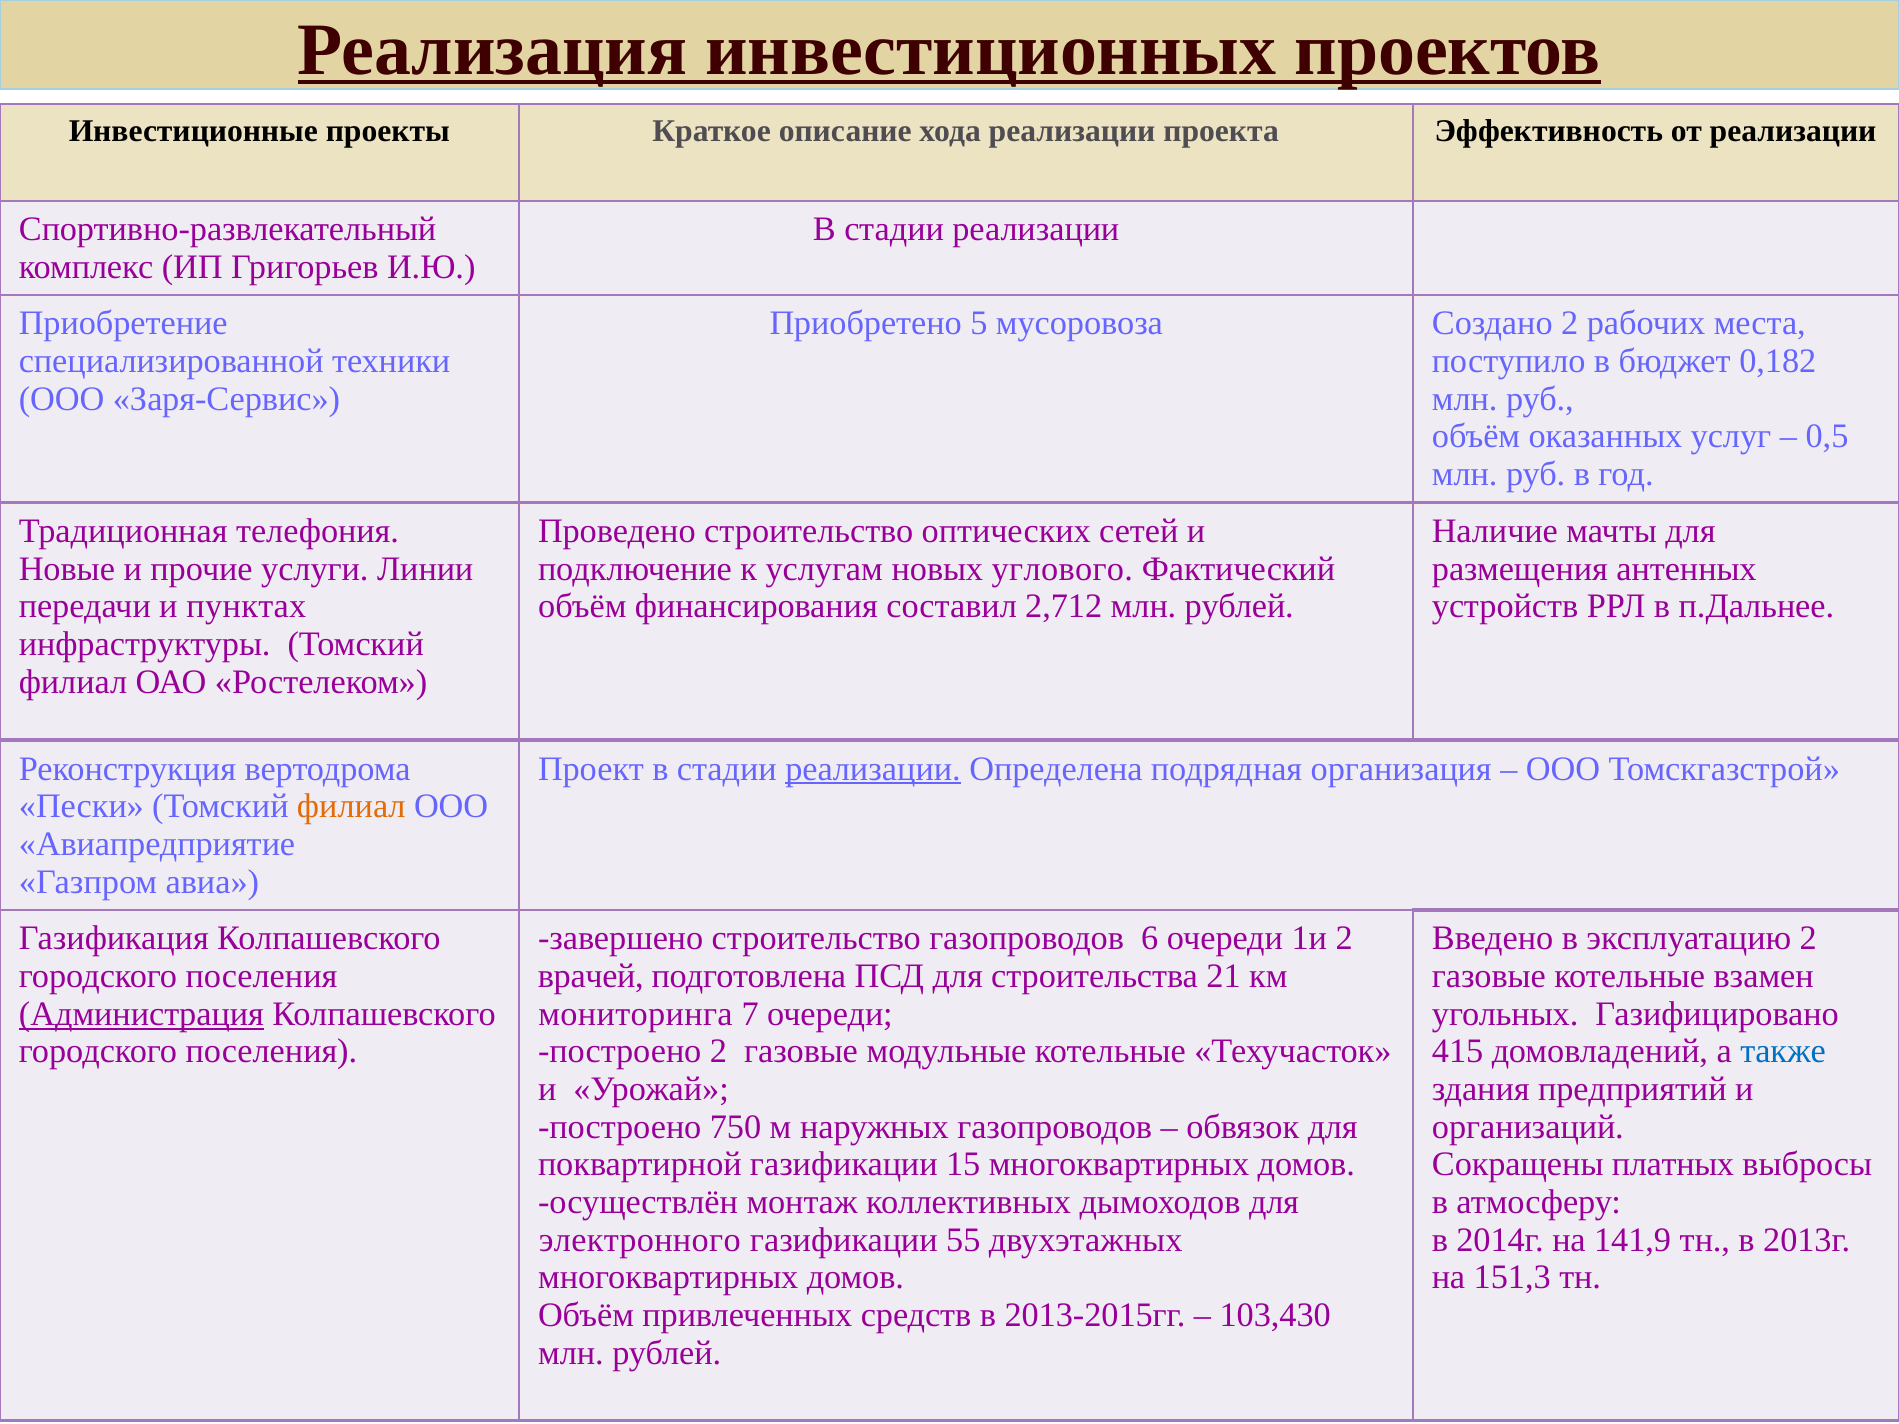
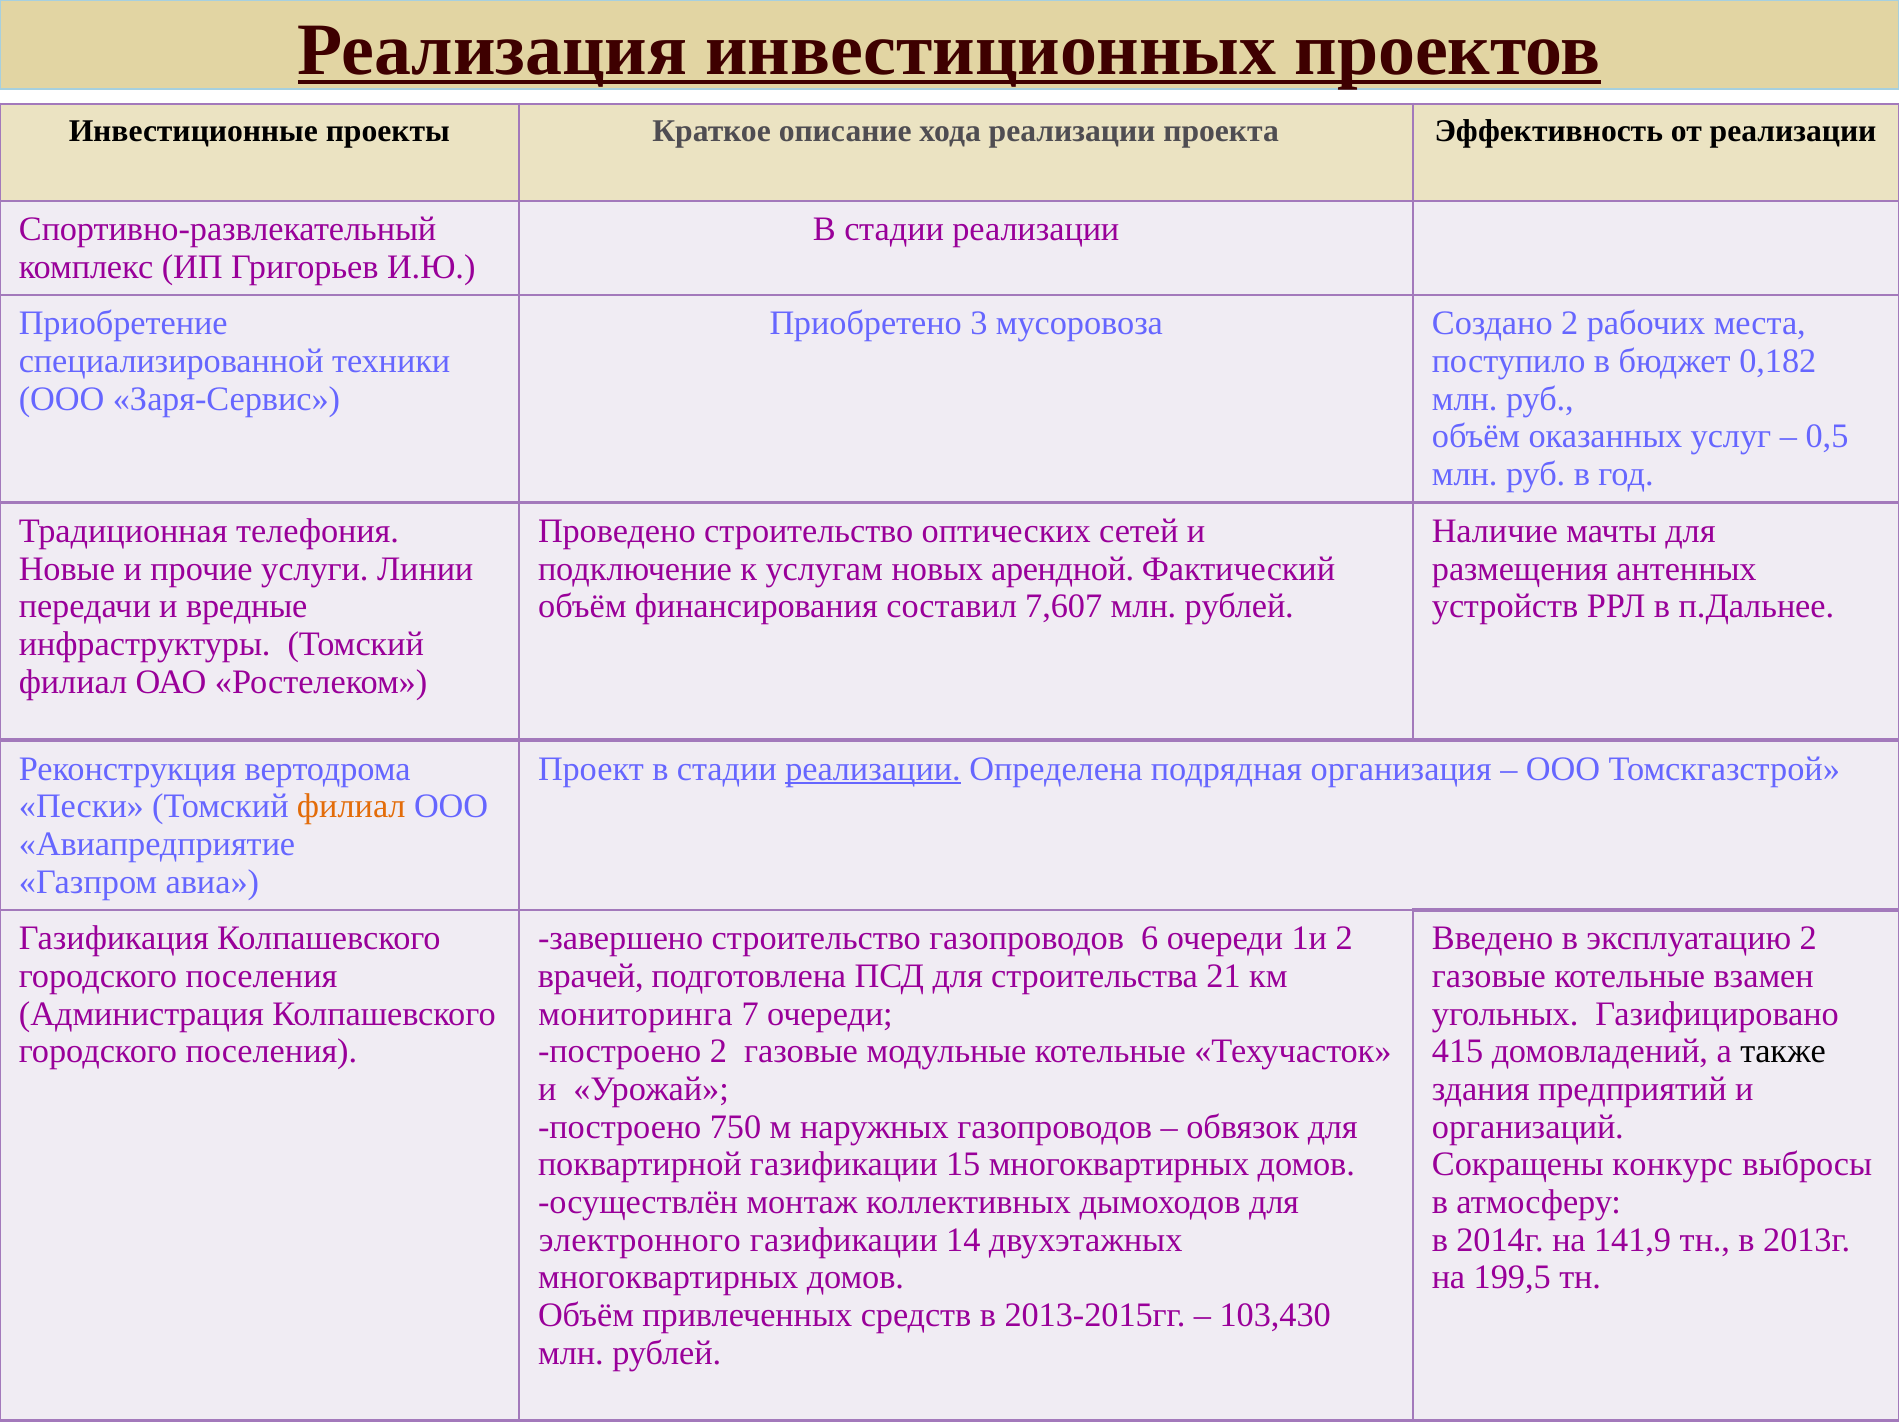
5: 5 -> 3 (979, 324)
углового: углового -> арендной (1063, 569)
пунктах: пунктах -> вредные (247, 607)
2,712: 2,712 -> 7,607 (1064, 607)
Администрация underline: present -> none (141, 1014)
также colour: blue -> black (1783, 1052)
платных: платных -> конкурс (1673, 1165)
55: 55 -> 14 (963, 1240)
151,3: 151,3 -> 199,5 (1512, 1278)
